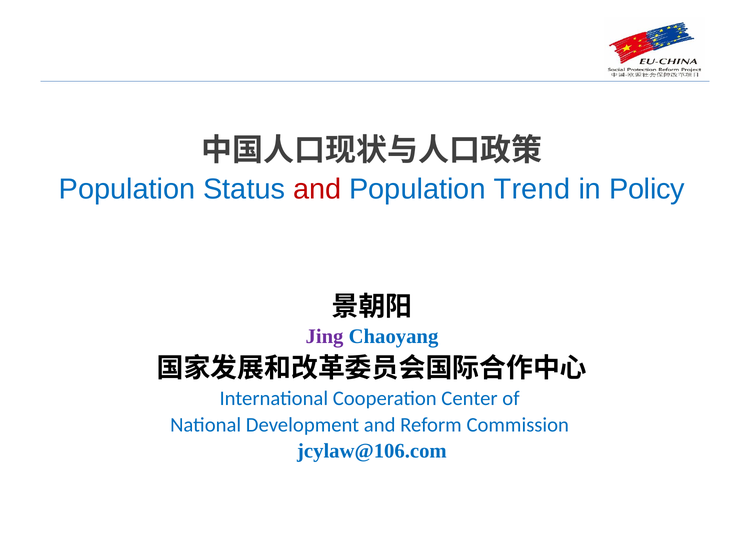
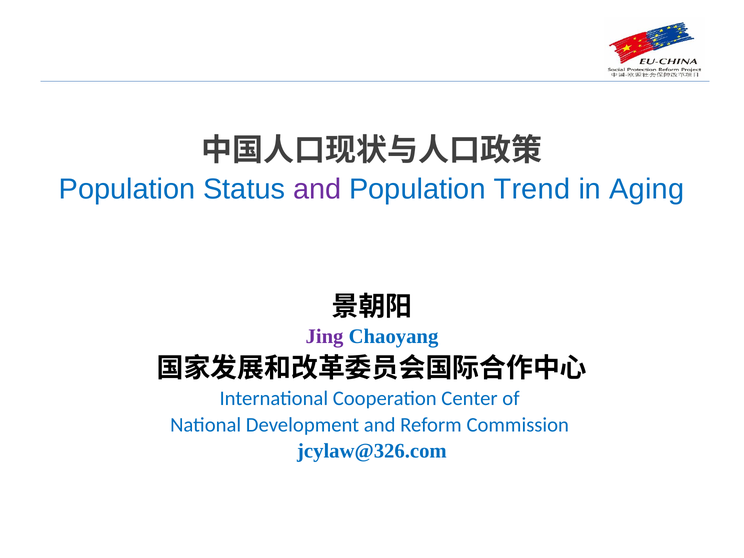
and colour: red -> purple (317, 189)
Policy: Policy -> Aging (647, 189)
jcylaw@106.com: jcylaw@106.com -> jcylaw@326.com (372, 451)
